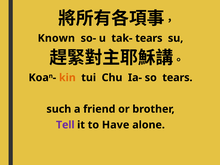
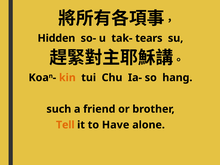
Known: Known -> Hidden (56, 38)
so tears: tears -> hang (177, 78)
Tell colour: purple -> orange (65, 125)
